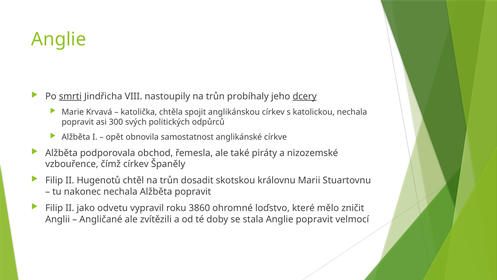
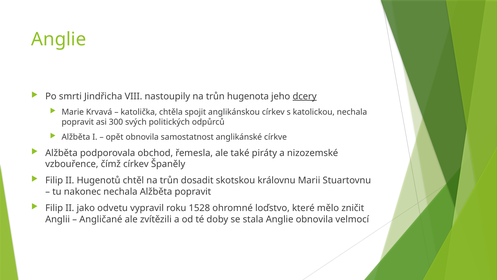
smrti underline: present -> none (70, 96)
probíhaly: probíhaly -> hugenota (248, 96)
3860: 3860 -> 1528 (199, 208)
Anglie popravit: popravit -> obnovila (314, 219)
